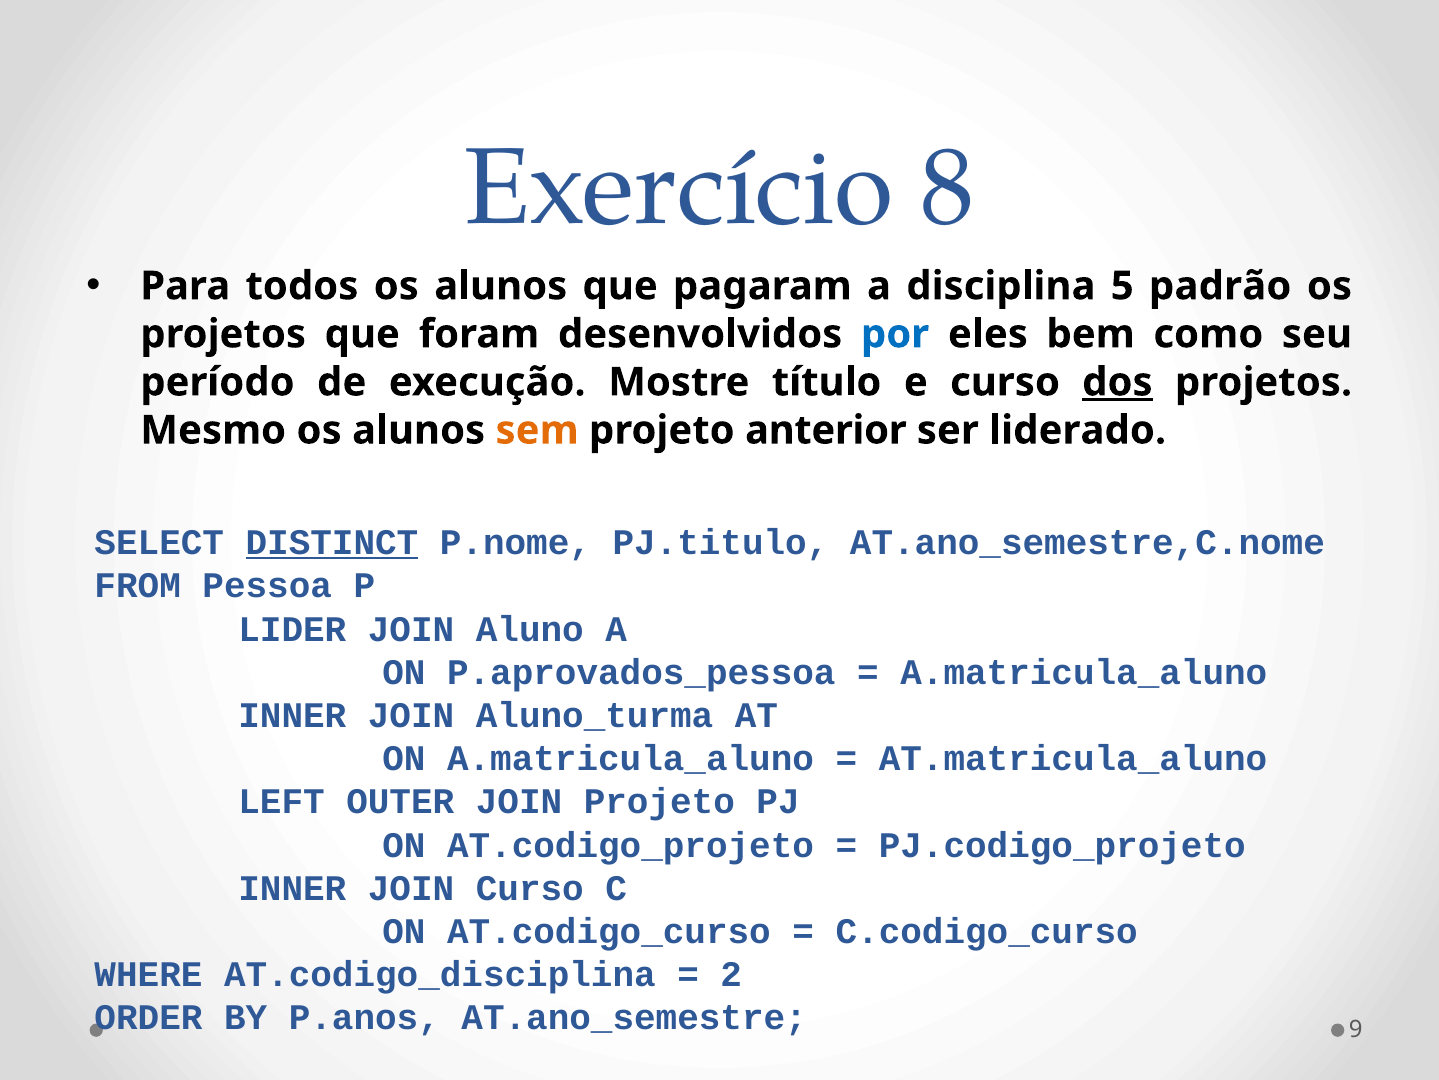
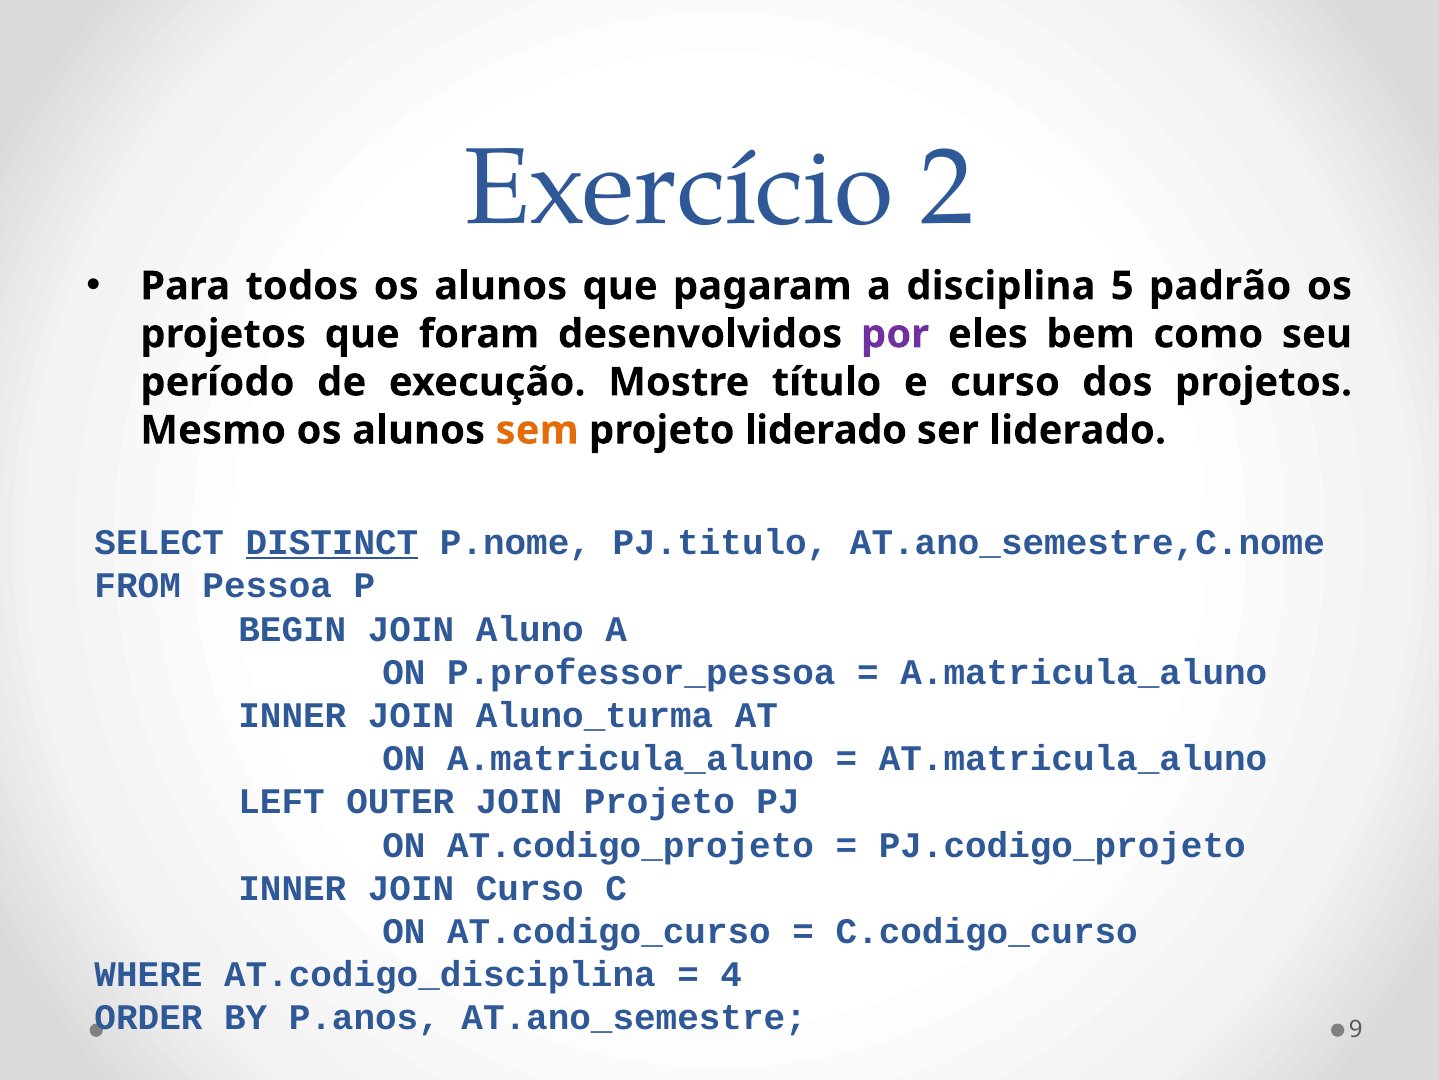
8: 8 -> 2 (948, 187)
por colour: blue -> purple (895, 334)
dos underline: present -> none (1117, 382)
projeto anterior: anterior -> liderado (826, 430)
LIDER: LIDER -> BEGIN (292, 629)
P.aprovados_pessoa: P.aprovados_pessoa -> P.professor_pessoa (641, 672)
2: 2 -> 4 (731, 974)
